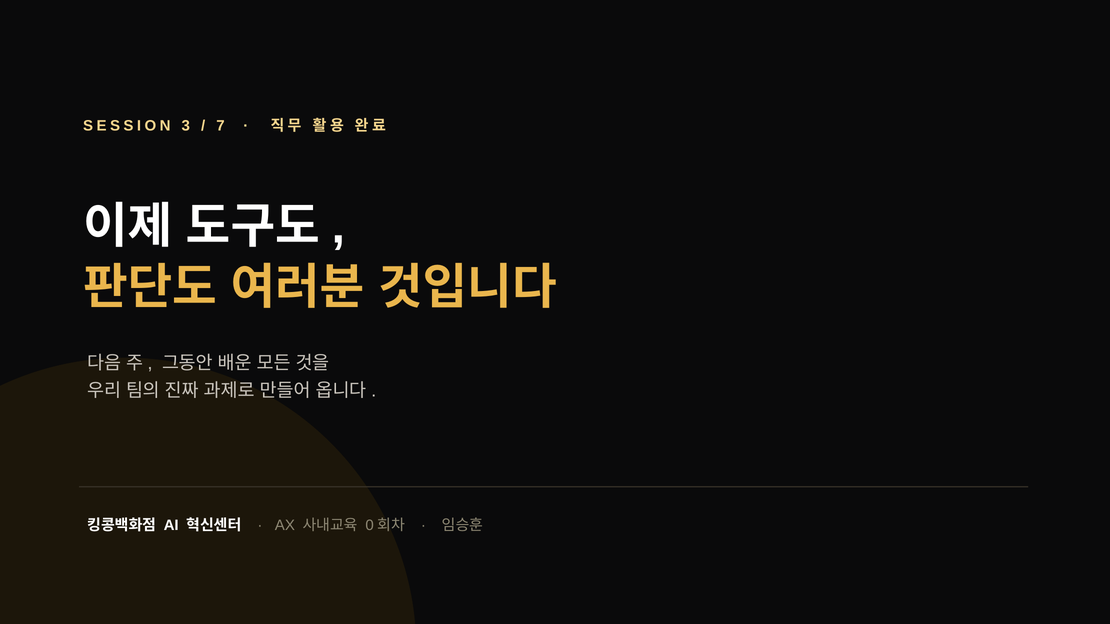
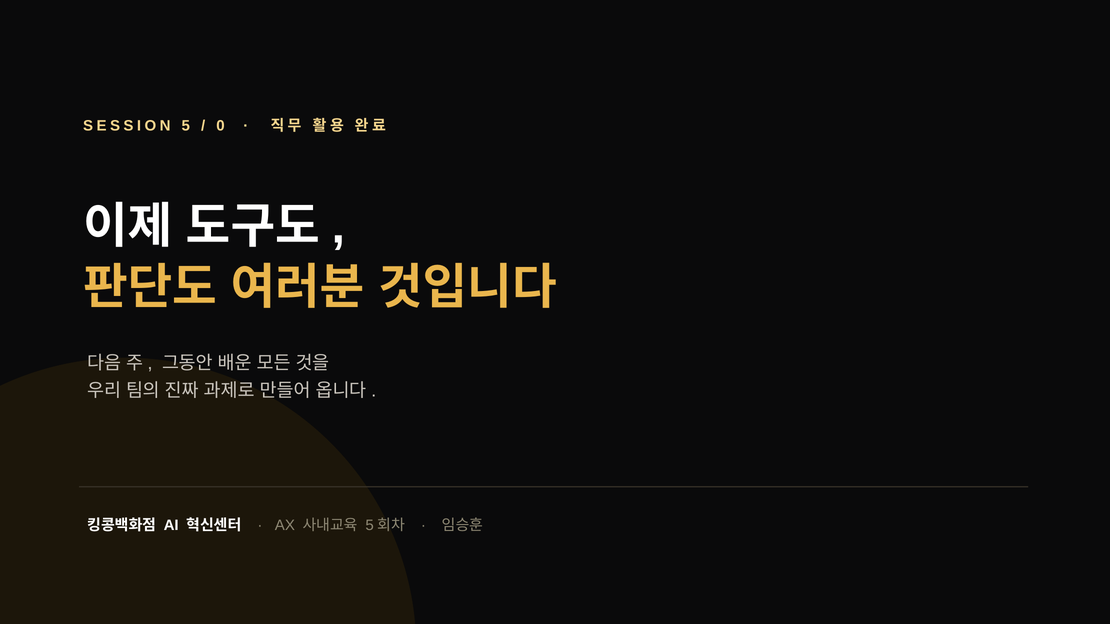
SESSION 3: 3 -> 5 (186, 126)
7: 7 -> 0 (220, 126)
0: 0 -> 5 (370, 525)
